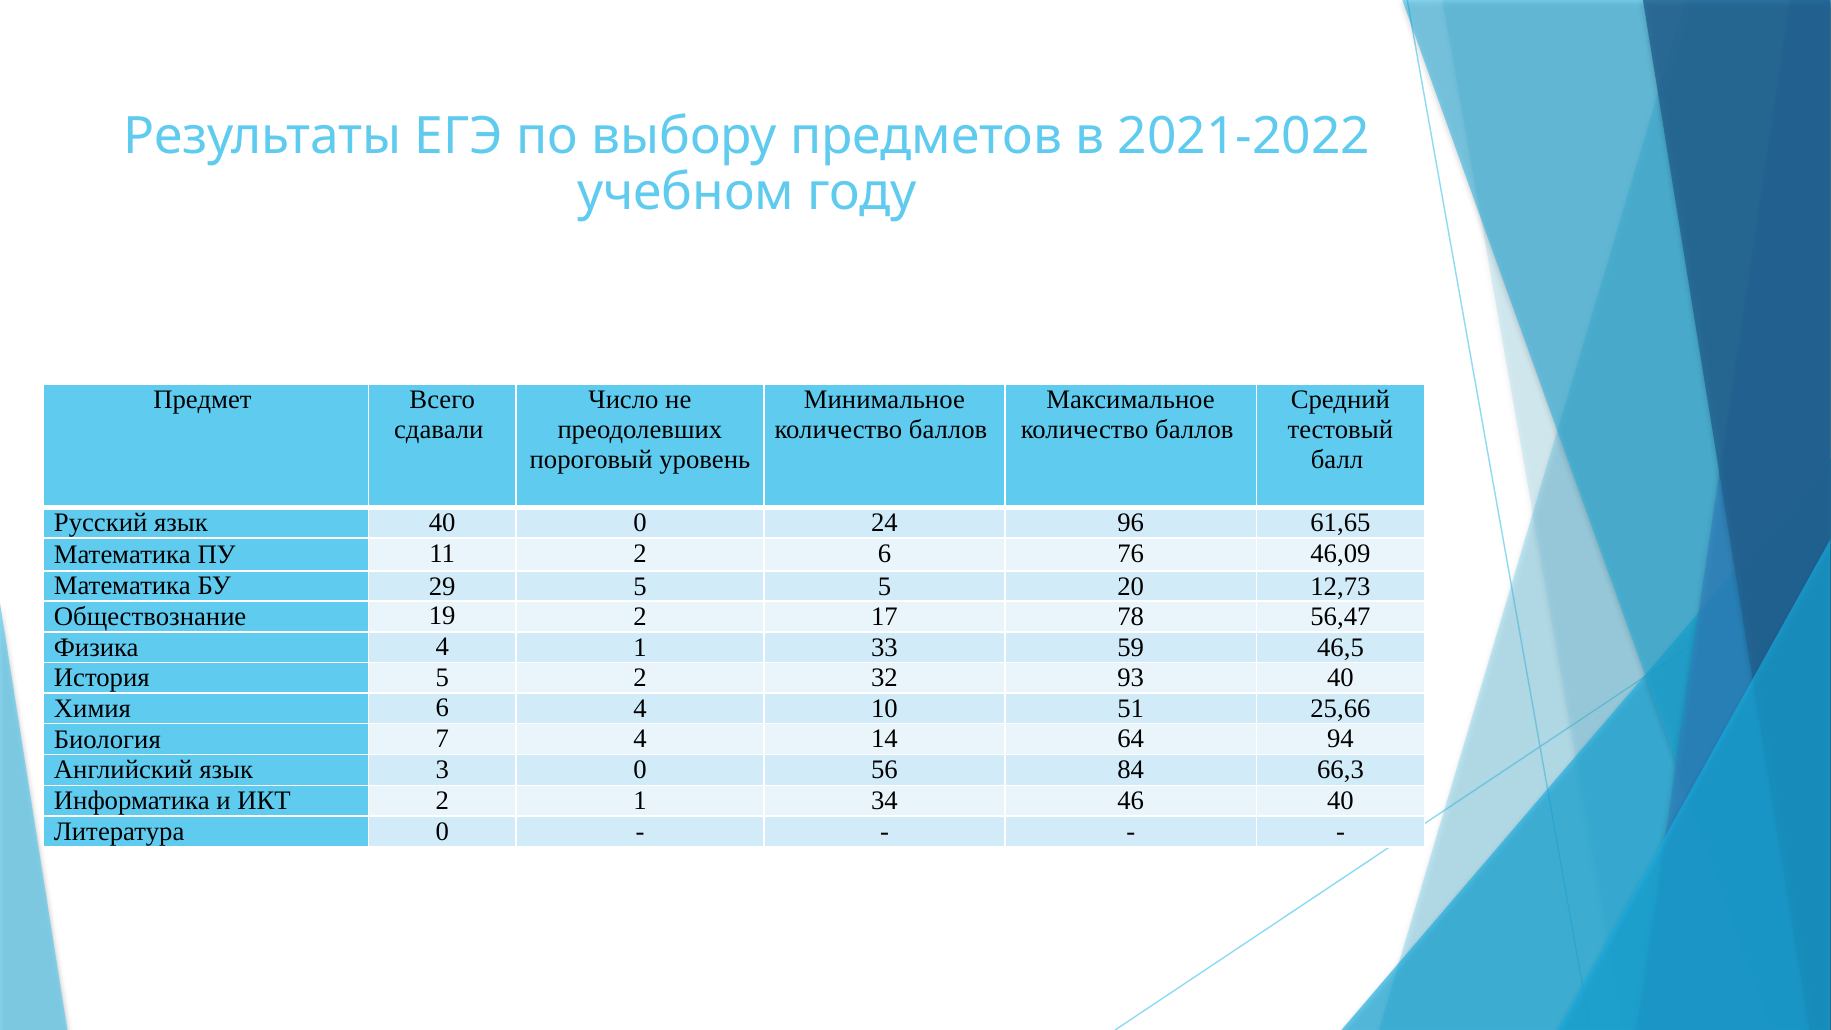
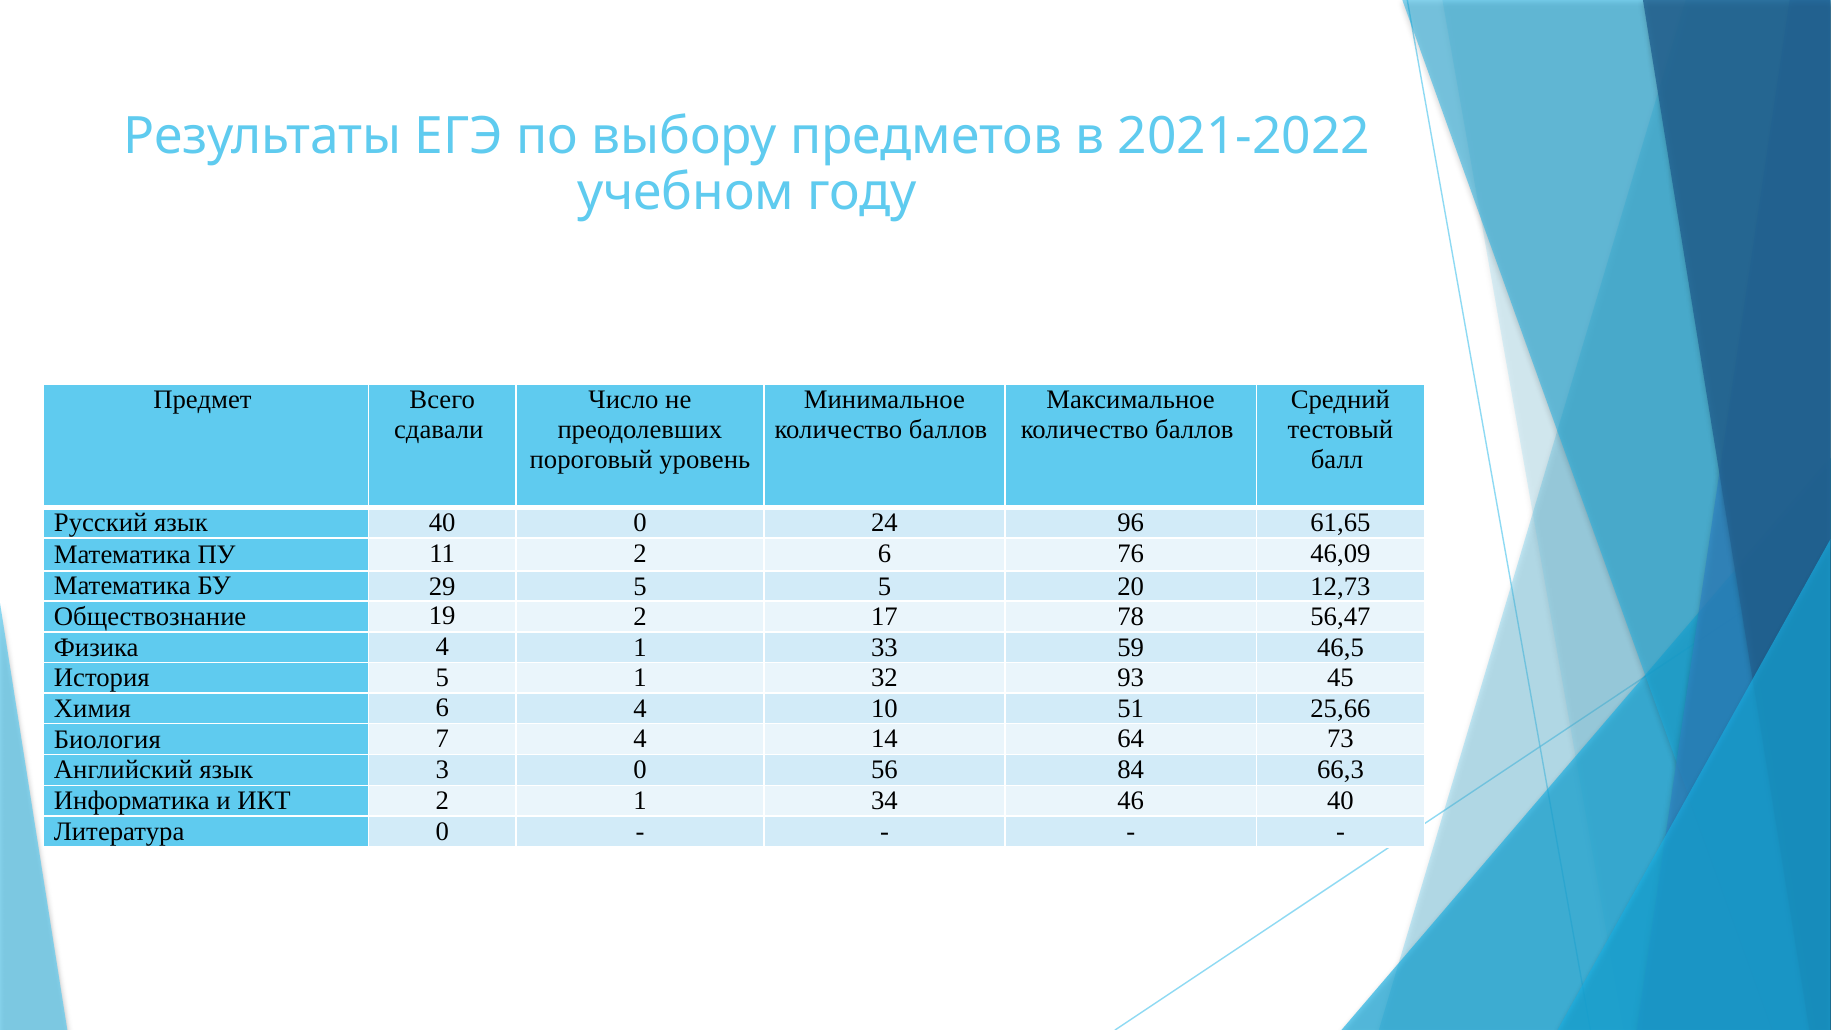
5 2: 2 -> 1 (640, 678)
93 40: 40 -> 45 (1340, 678)
94: 94 -> 73 (1340, 739)
